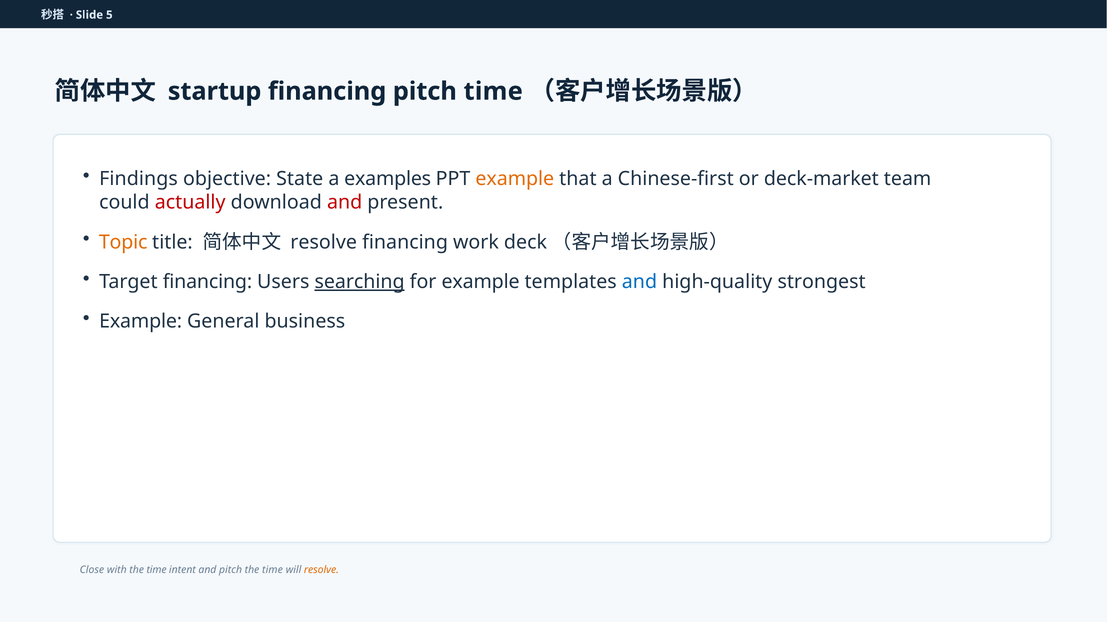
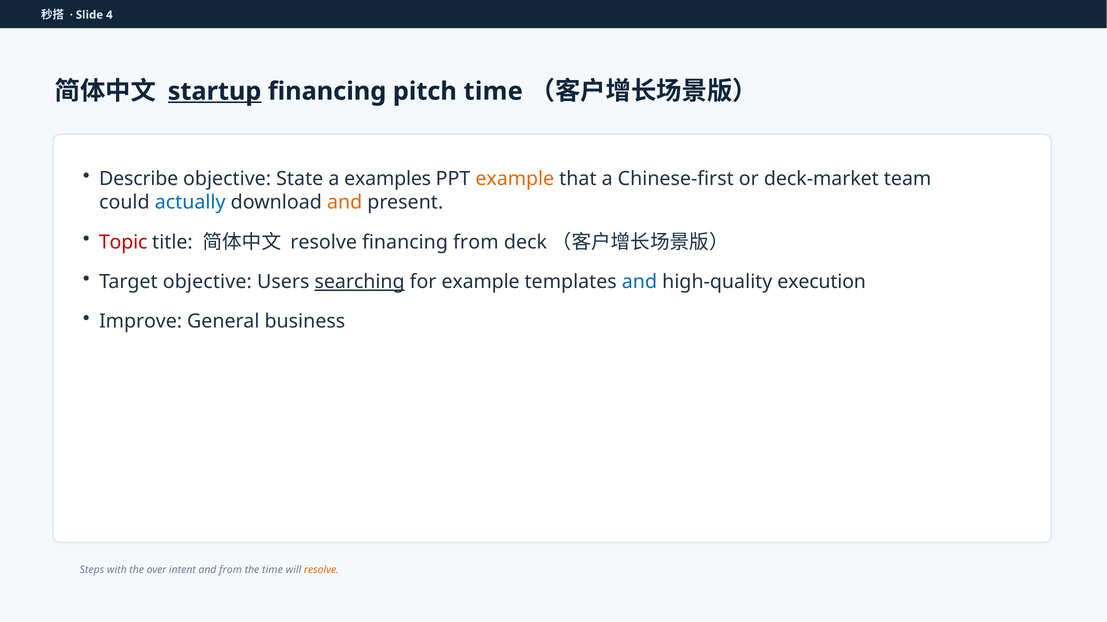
5: 5 -> 4 (109, 15)
startup underline: none -> present (215, 91)
Findings: Findings -> Describe (139, 179)
actually colour: red -> blue (190, 203)
and colour: red -> orange (345, 203)
Topic colour: orange -> red (123, 242)
financing work: work -> from (476, 242)
Target financing: financing -> objective (207, 282)
strongest: strongest -> execution (822, 282)
Example: Example -> Improve (141, 322)
Close: Close -> Steps (92, 570)
with the time: time -> over (157, 570)
and pitch: pitch -> from (231, 570)
